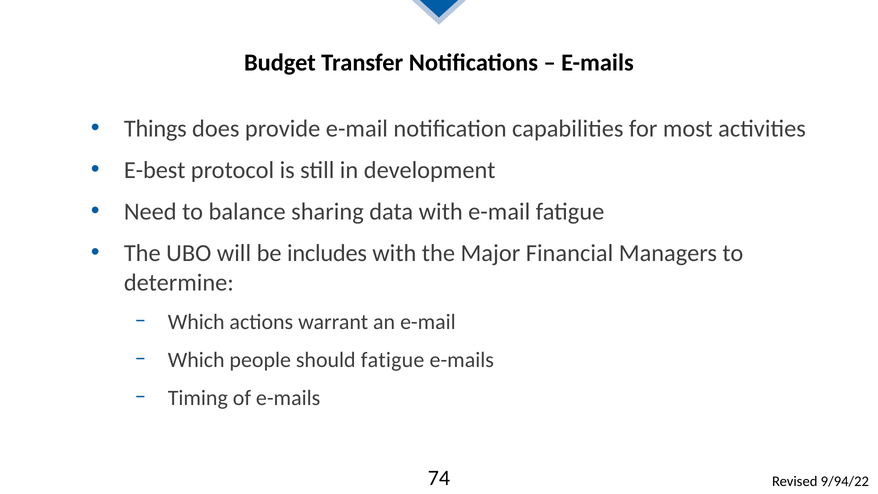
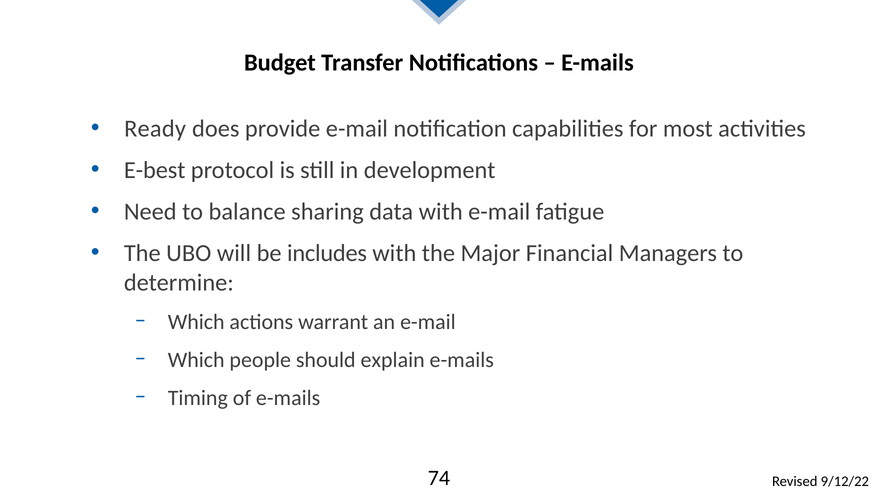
Things: Things -> Ready (155, 129)
should fatigue: fatigue -> explain (393, 360)
9/94/22: 9/94/22 -> 9/12/22 (845, 481)
